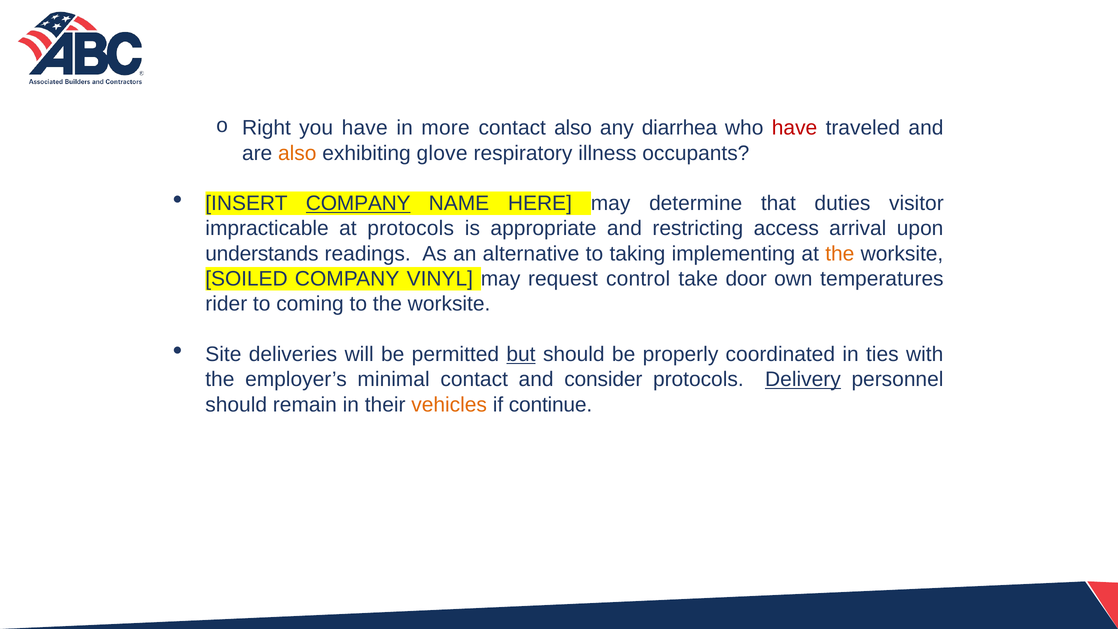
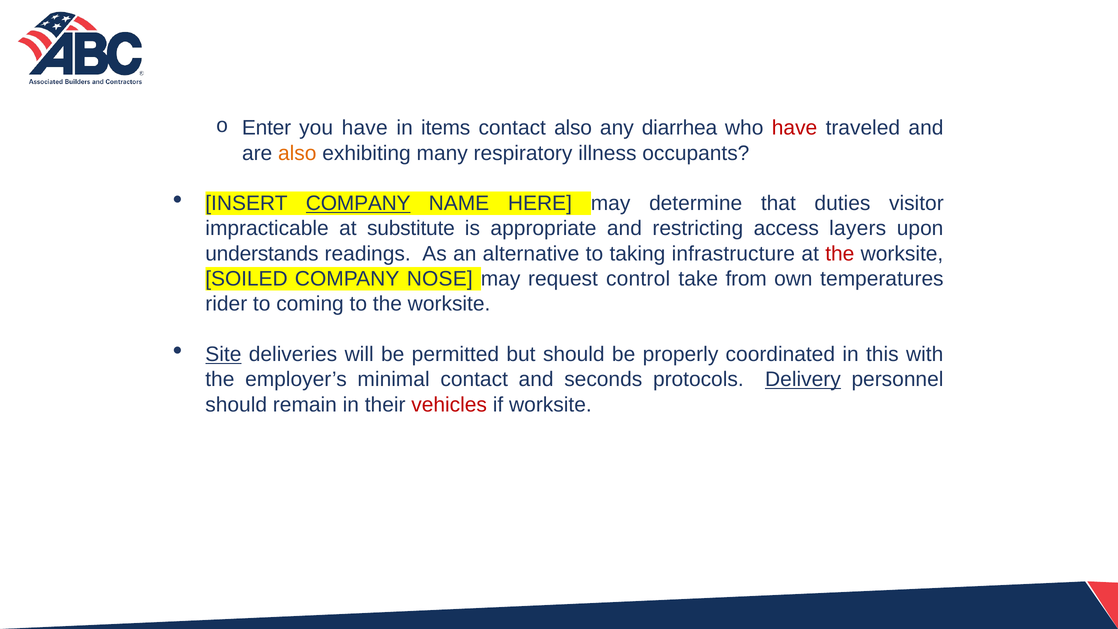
Right: Right -> Enter (267, 128)
more: more -> items (446, 128)
glove: glove -> many (442, 153)
at protocols: protocols -> substitute (411, 229)
arrival: arrival -> layers (858, 229)
implementing: implementing -> infrastructure (733, 254)
the colour: orange -> red (840, 254)
VINYL: VINYL -> NOSE (440, 279)
door: door -> from (746, 279)
Site underline: none -> present (223, 354)
but underline: present -> none (521, 354)
ties: ties -> this (882, 354)
consider: consider -> seconds (603, 379)
vehicles colour: orange -> red (449, 405)
if continue: continue -> worksite (550, 405)
